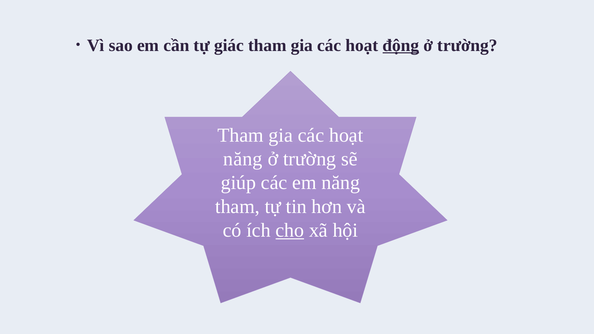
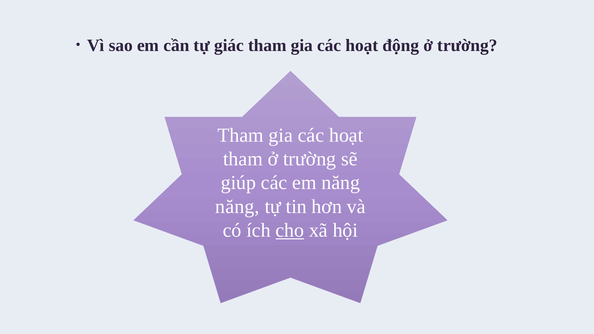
động underline: present -> none (401, 46)
năng: năng -> tham (243, 159)
tham: tham -> năng (237, 207)
